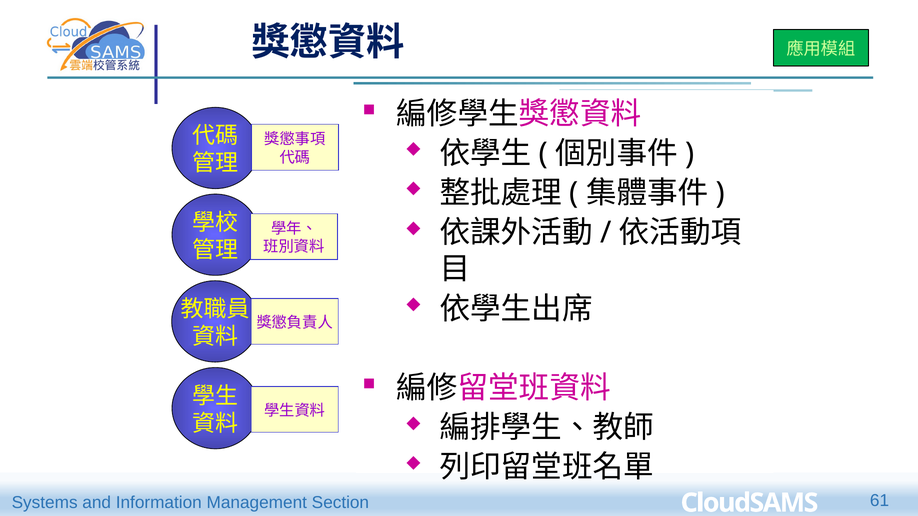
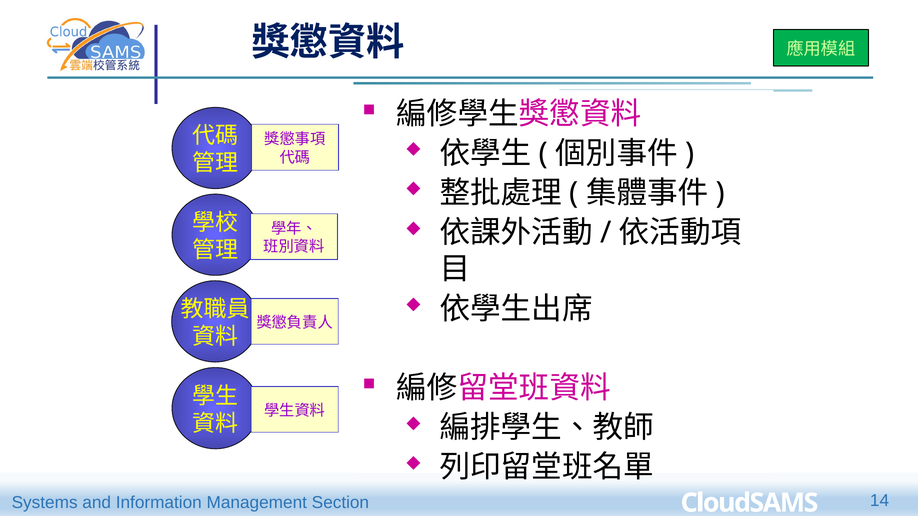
61: 61 -> 14 (880, 501)
